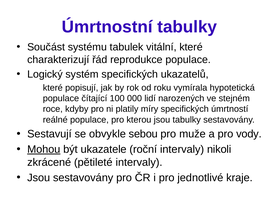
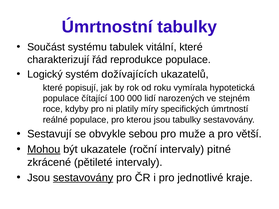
systém specifických: specifických -> dožívajících (130, 74)
vody: vody -> větší (249, 134)
nikoli: nikoli -> pitné (219, 150)
sestavovány underline: none -> present (83, 178)
